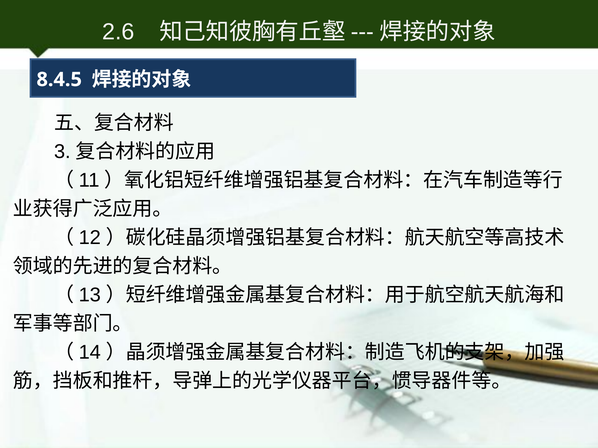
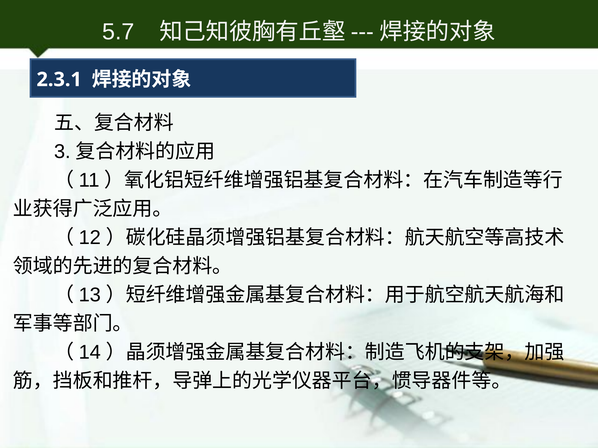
2.6: 2.6 -> 5.7 (118, 32)
8.4.5: 8.4.5 -> 2.3.1 (59, 80)
